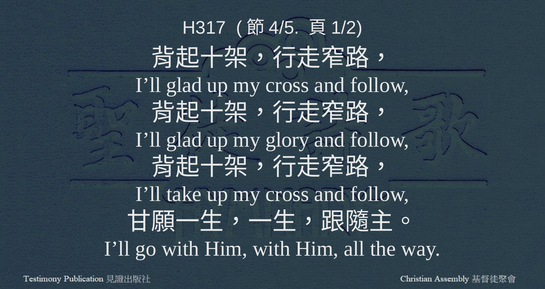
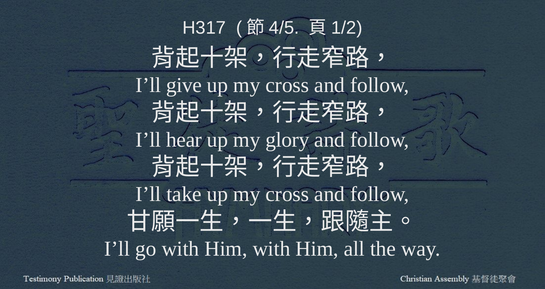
glad: glad -> give (184, 85)
glad: glad -> hear (184, 140)
